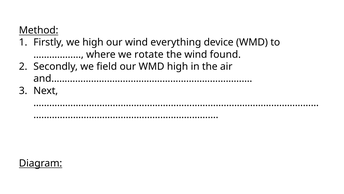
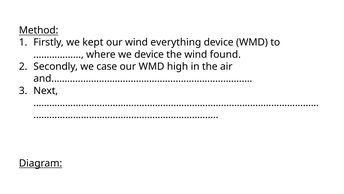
we high: high -> kept (93, 42)
we rotate: rotate -> device (149, 54)
field: field -> case (107, 66)
